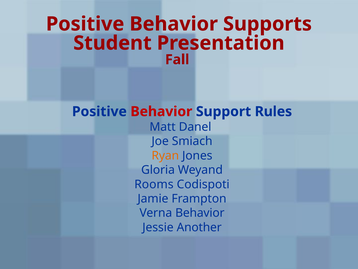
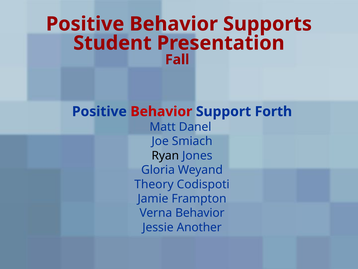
Rules: Rules -> Forth (273, 111)
Ryan colour: orange -> black (165, 155)
Rooms: Rooms -> Theory (154, 184)
